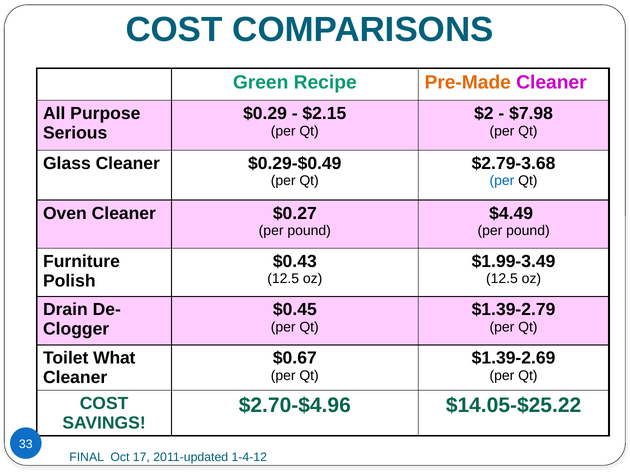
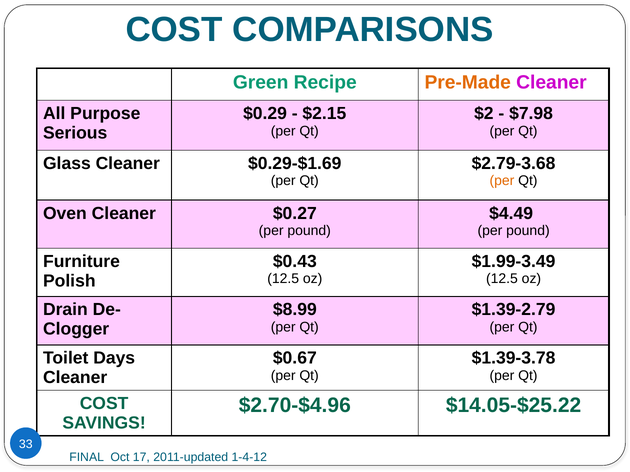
$0.29-$0.49: $0.29-$0.49 -> $0.29-$1.69 (295, 164)
per colour: blue -> orange (502, 181)
$0.45: $0.45 -> $8.99 (295, 310)
What: What -> Days (114, 359)
$1.39-2.69: $1.39-2.69 -> $1.39-3.78 (514, 359)
